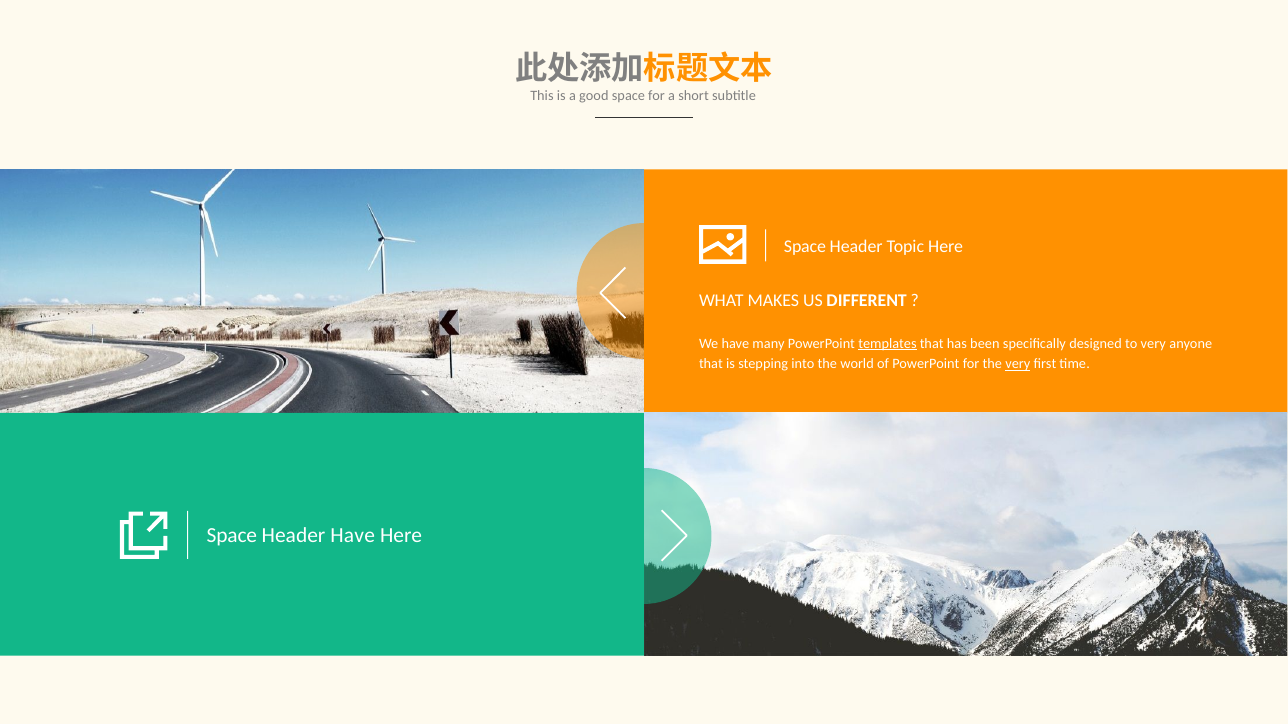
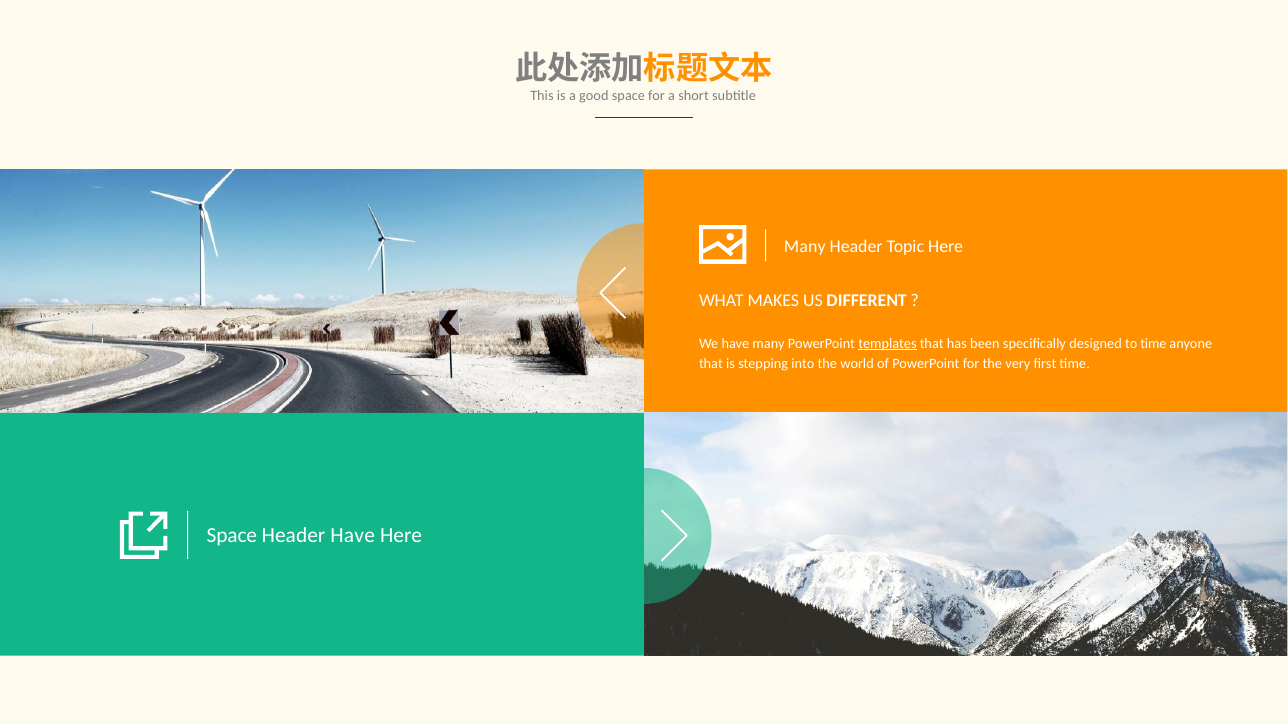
Space: Space -> Many (805, 246)
to very: very -> time (1153, 344)
very underline: present -> none (1018, 364)
